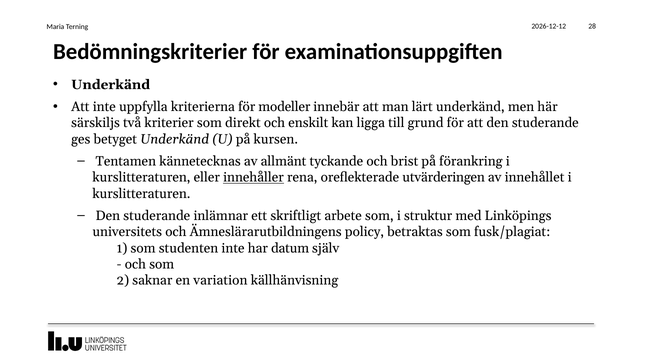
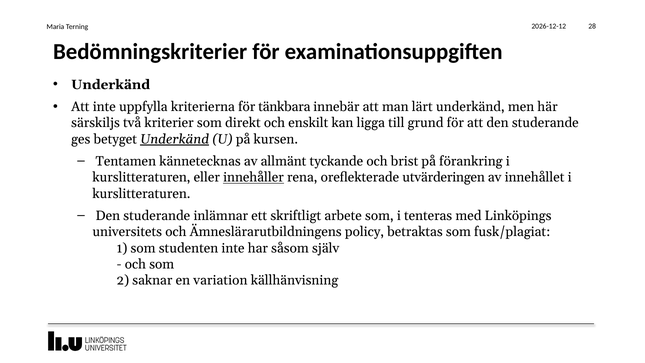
modeller: modeller -> tänkbara (284, 107)
Underkänd underline: none -> present (175, 139)
struktur: struktur -> tenteras (428, 216)
datum: datum -> såsom (290, 248)
